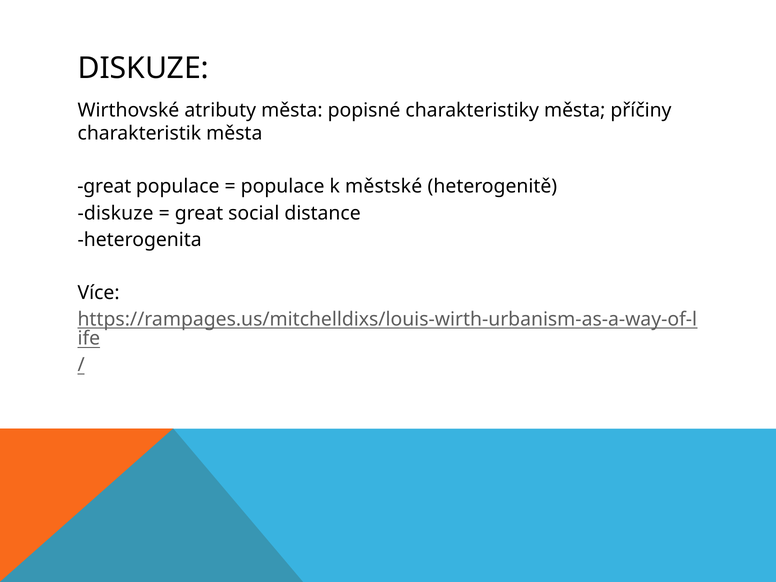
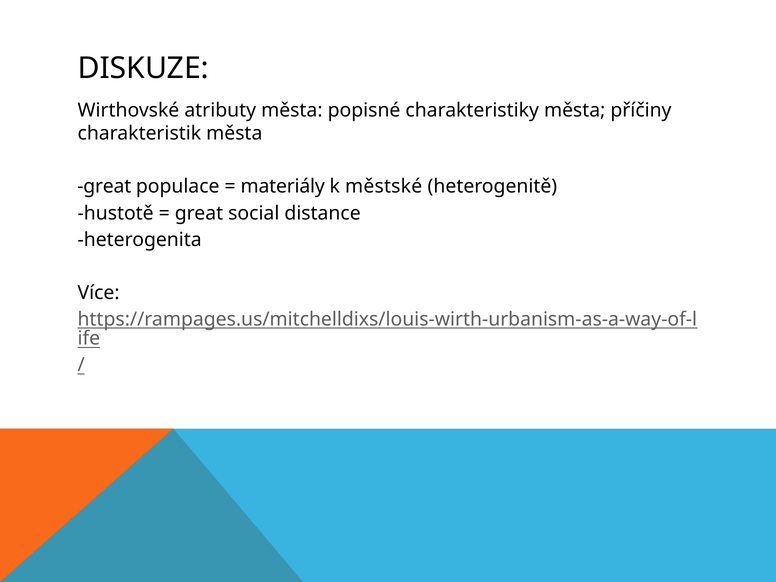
populace: populace -> materiály (283, 187)
diskuze: diskuze -> hustotě (116, 213)
